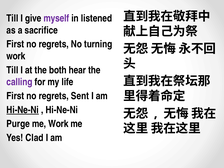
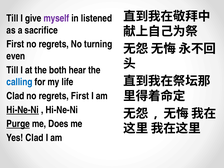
work: work -> even (16, 56)
calling colour: purple -> blue (19, 82)
First: First -> Clad (15, 96)
regrets Sent: Sent -> First (80, 96)
Purge underline: none -> present (18, 124)
me Work: Work -> Does (58, 124)
